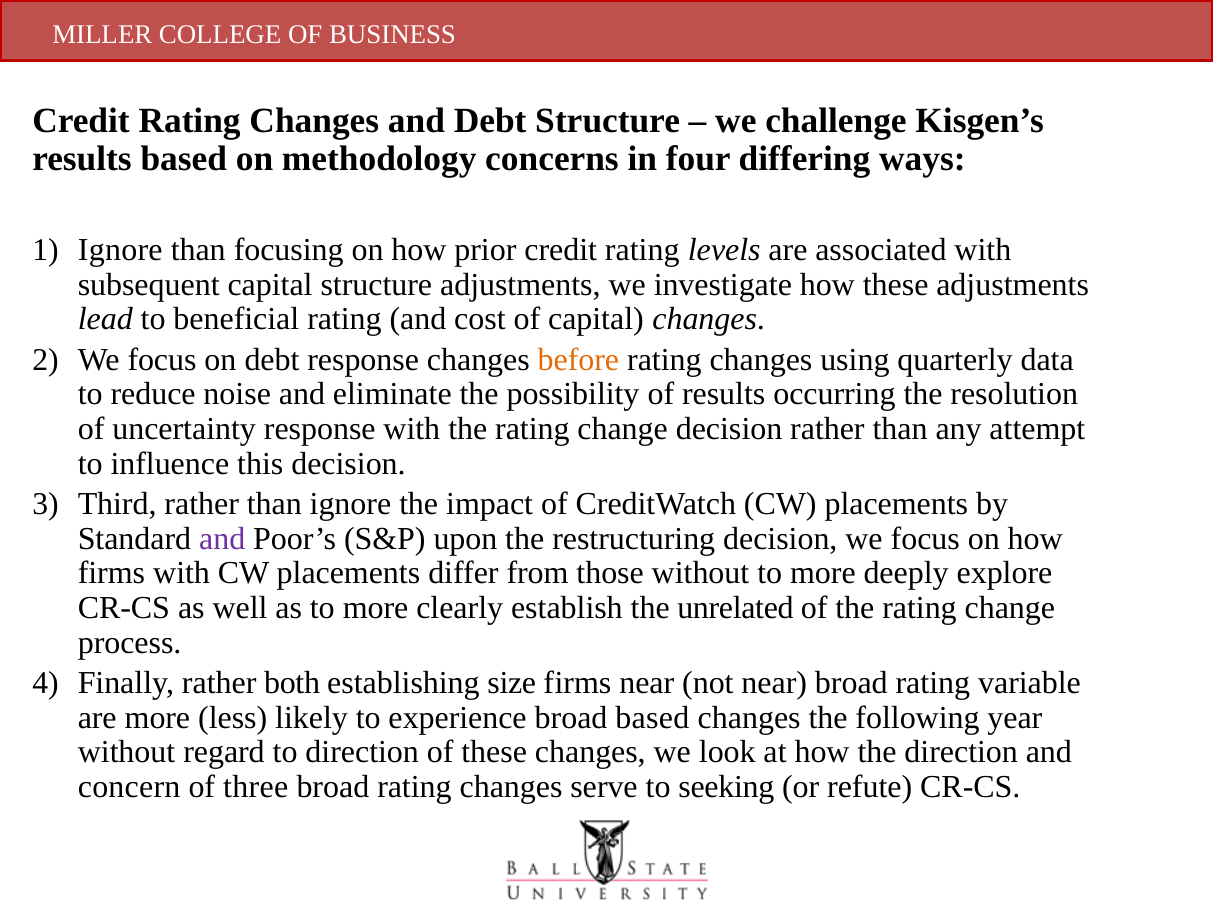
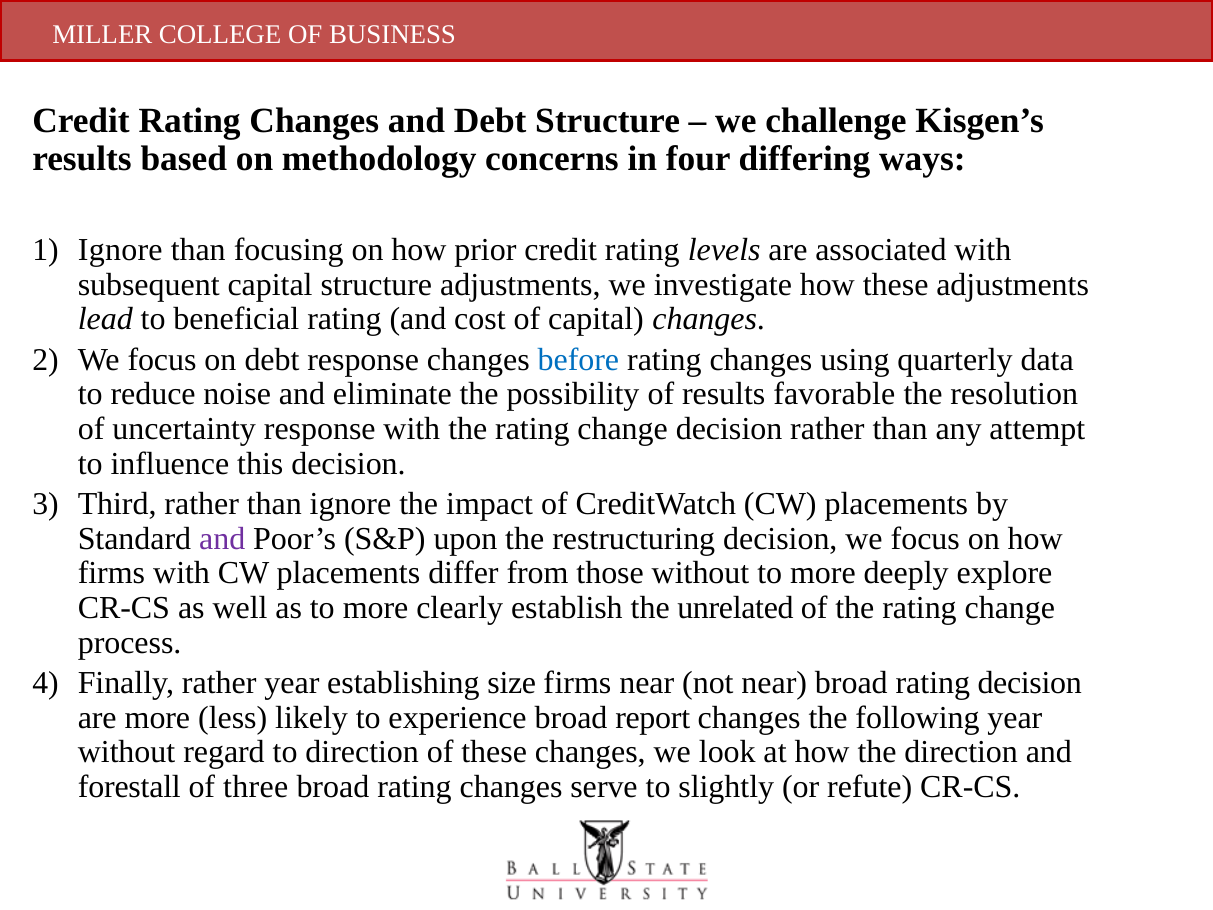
before colour: orange -> blue (578, 360)
occurring: occurring -> favorable (834, 394)
rather both: both -> year (292, 683)
rating variable: variable -> decision (1030, 683)
broad based: based -> report (653, 718)
concern: concern -> forestall (129, 787)
seeking: seeking -> slightly (726, 787)
